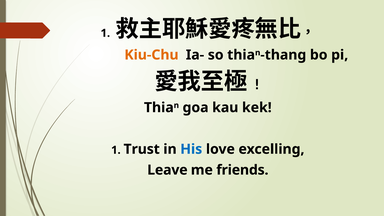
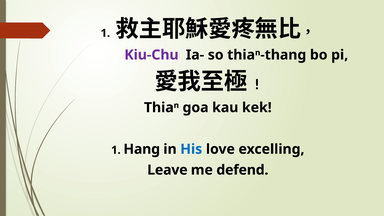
Kiu-Chu colour: orange -> purple (151, 55)
Trust: Trust -> Hang (142, 149)
friends: friends -> defend (242, 170)
